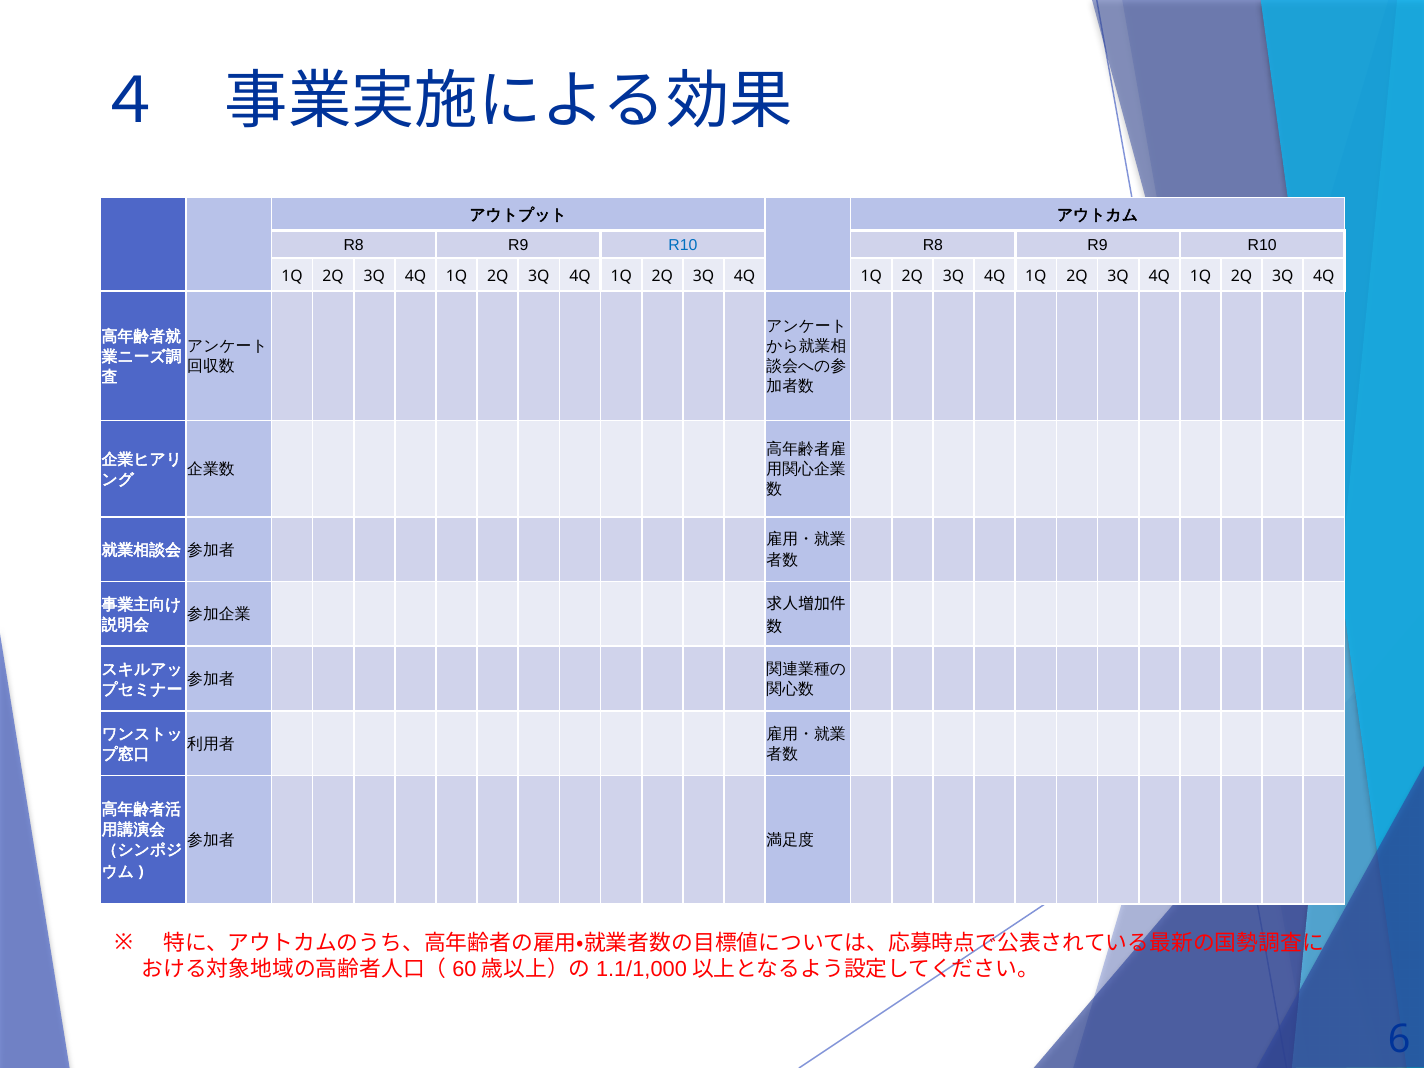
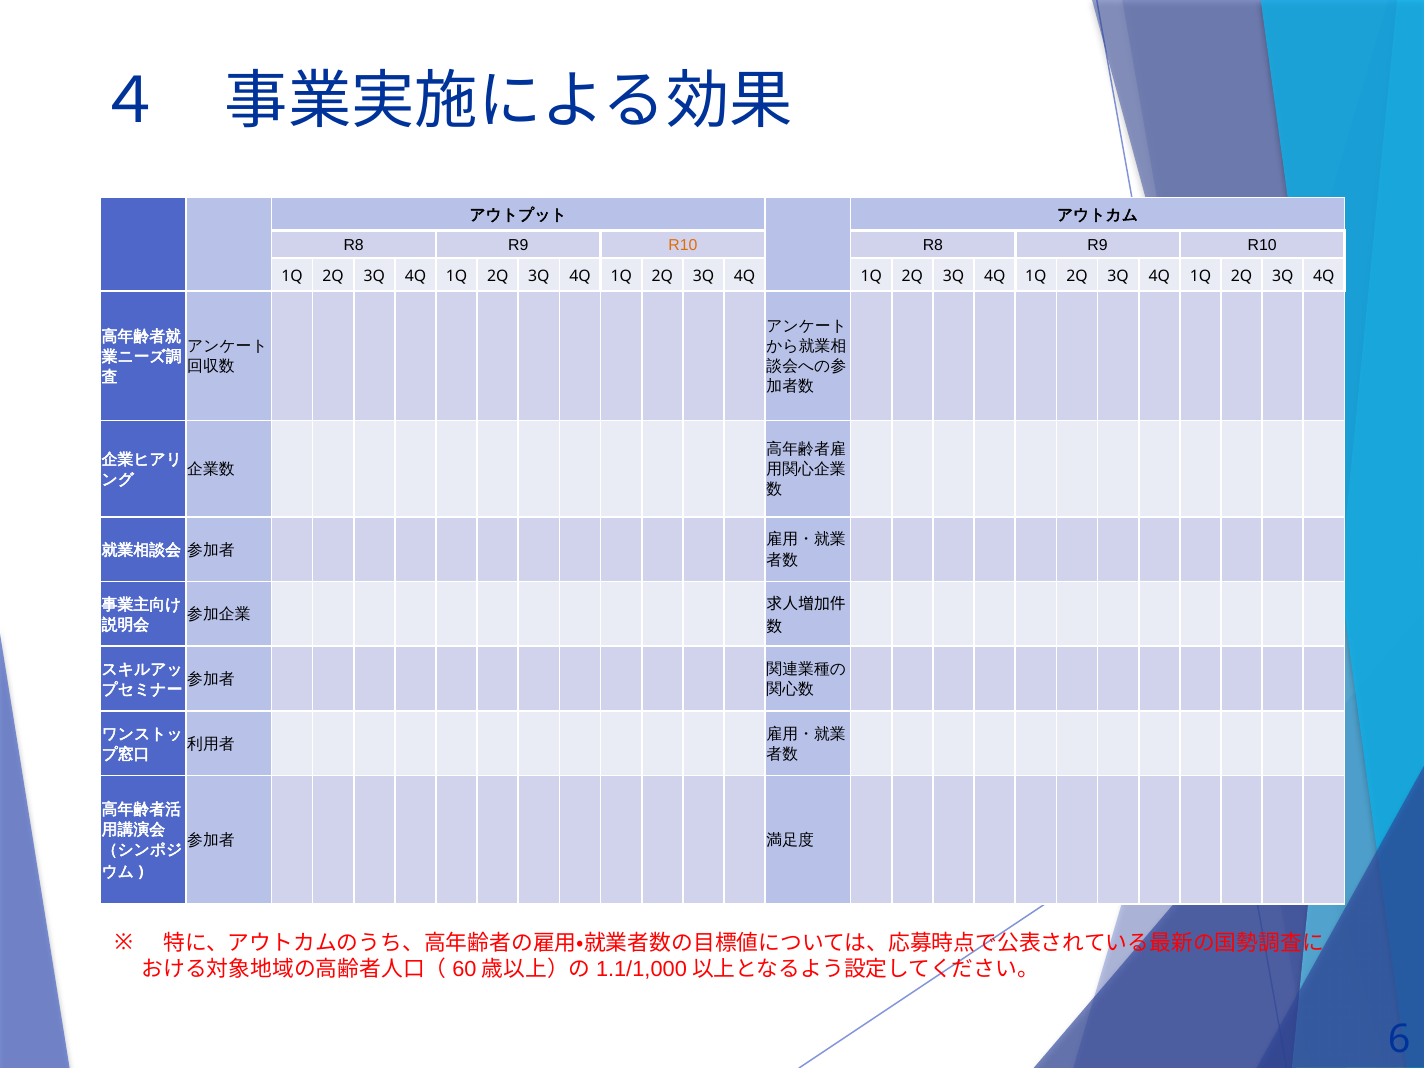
R10 colour: blue -> orange (683, 245)
